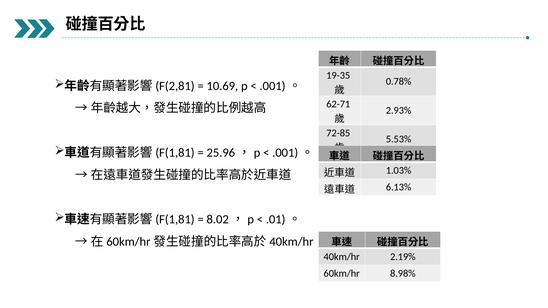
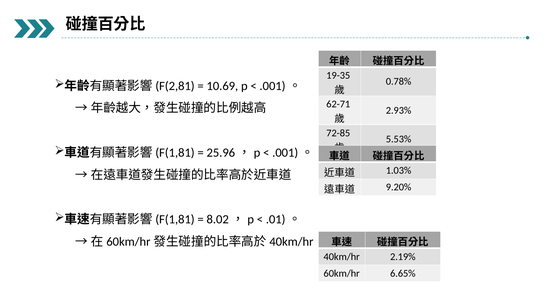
6.13%: 6.13% -> 9.20% (399, 187)
8.98%: 8.98% -> 6.65% (403, 274)
